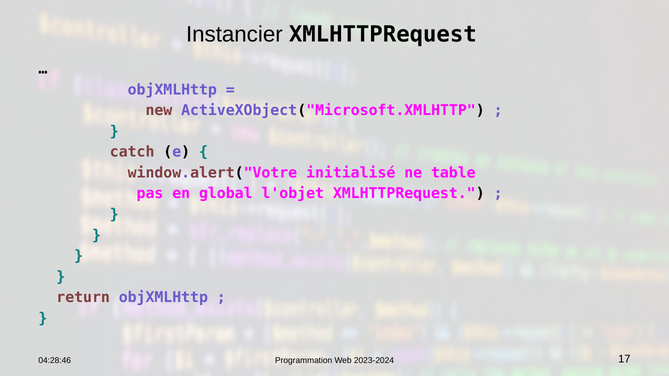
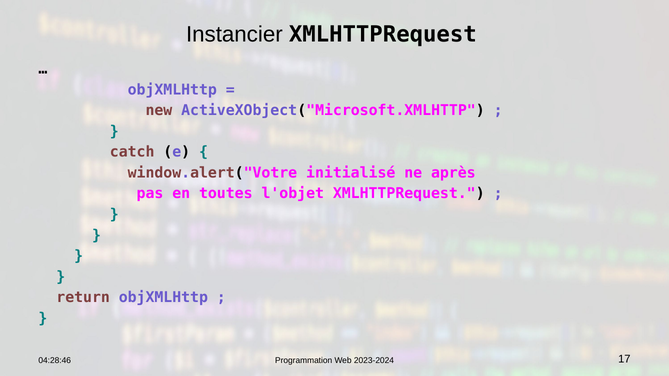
table: table -> après (453, 173)
global: global -> toutes (226, 194)
